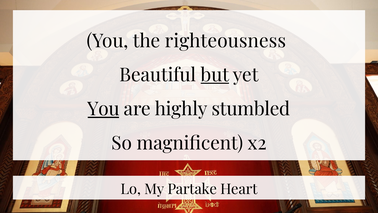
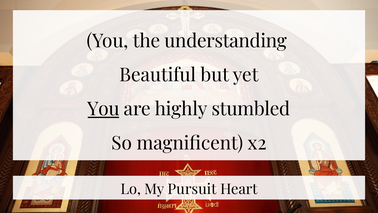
righteousness: righteousness -> understanding (226, 41)
but underline: present -> none (215, 75)
Partake: Partake -> Pursuit (192, 189)
